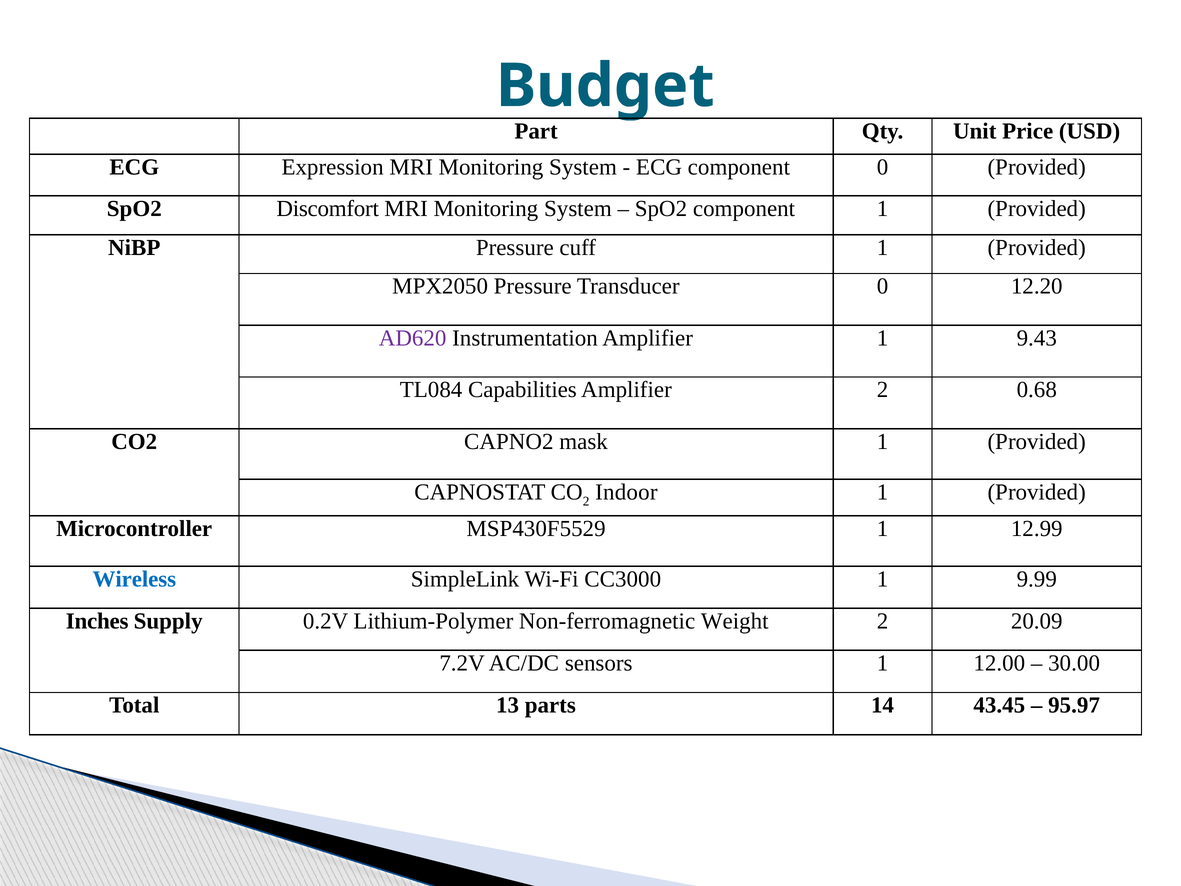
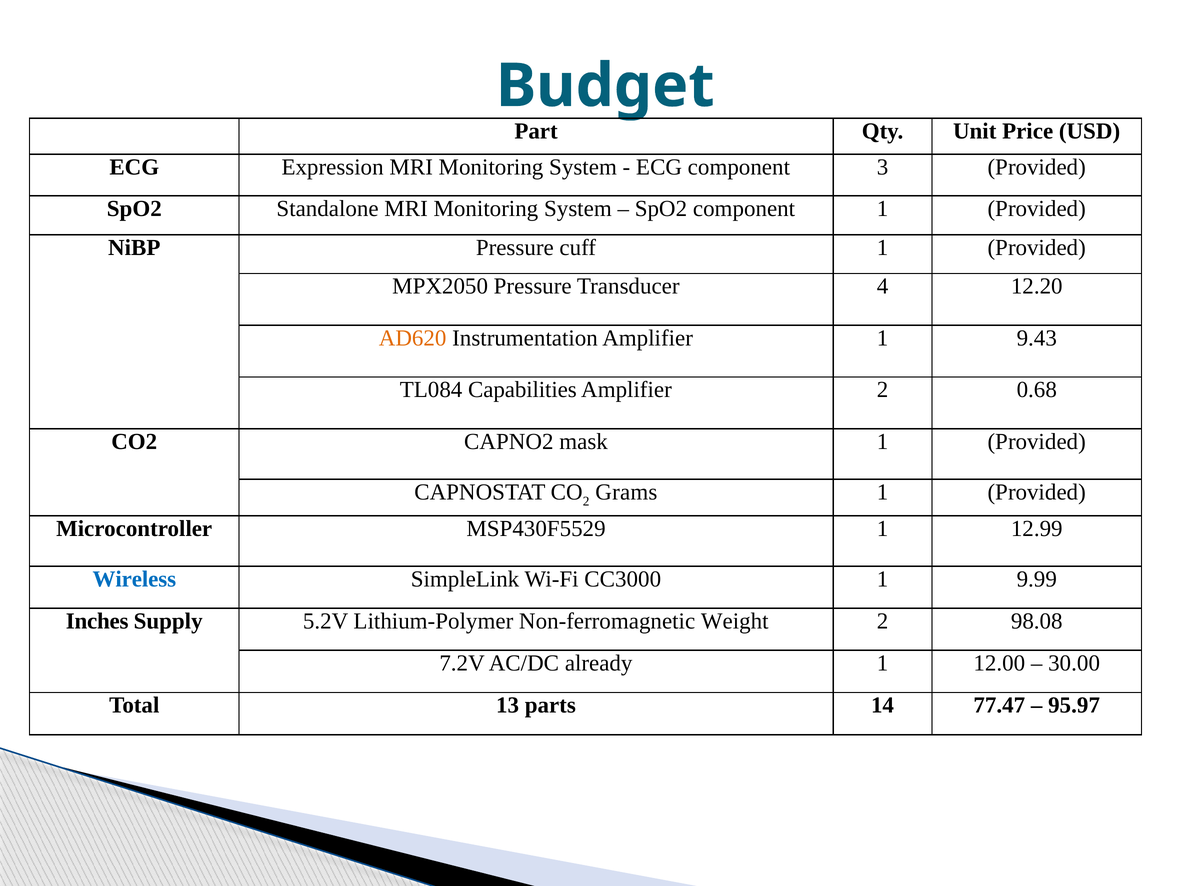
component 0: 0 -> 3 (883, 167)
Discomfort: Discomfort -> Standalone (328, 209)
Transducer 0: 0 -> 4 (883, 286)
AD620 colour: purple -> orange (413, 338)
Indoor: Indoor -> Grams (626, 492)
0.2V: 0.2V -> 5.2V (326, 621)
20.09: 20.09 -> 98.08 (1037, 621)
sensors: sensors -> already (599, 663)
43.45: 43.45 -> 77.47 (999, 705)
